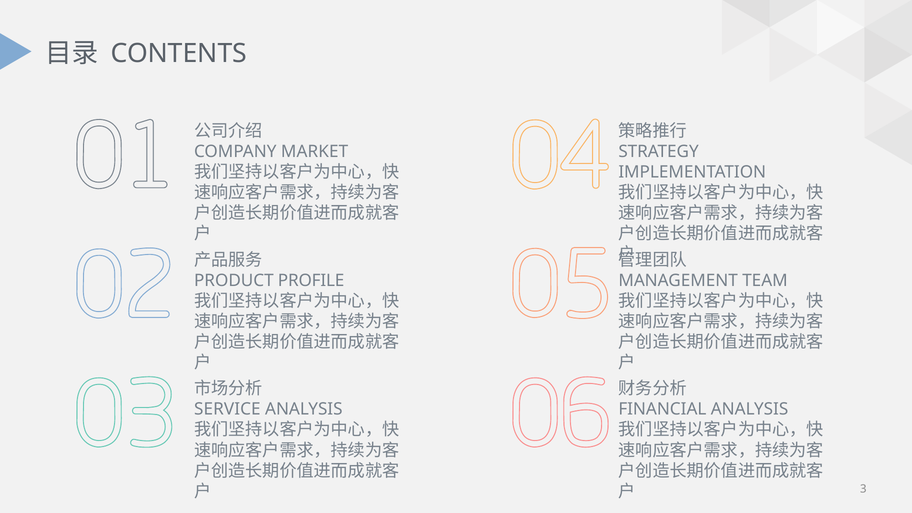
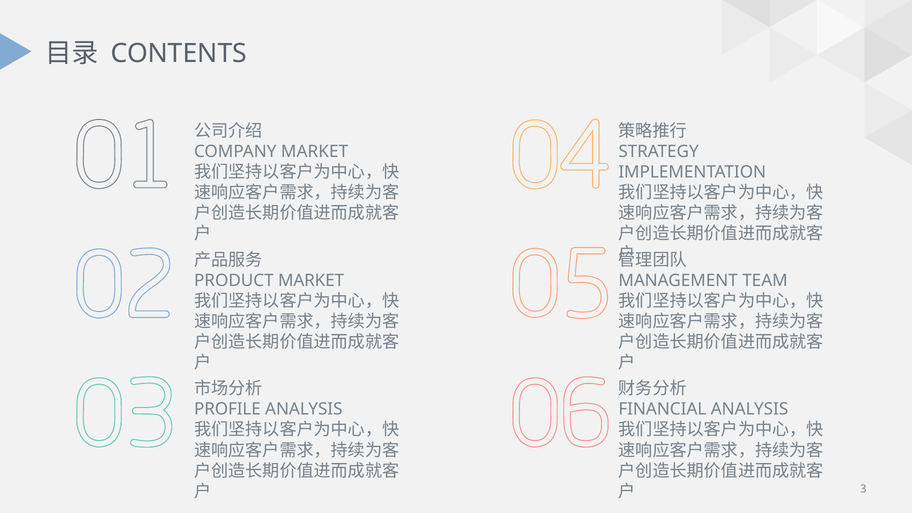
PRODUCT PROFILE: PROFILE -> MARKET (311, 280)
SERVICE: SERVICE -> PROFILE (227, 409)
